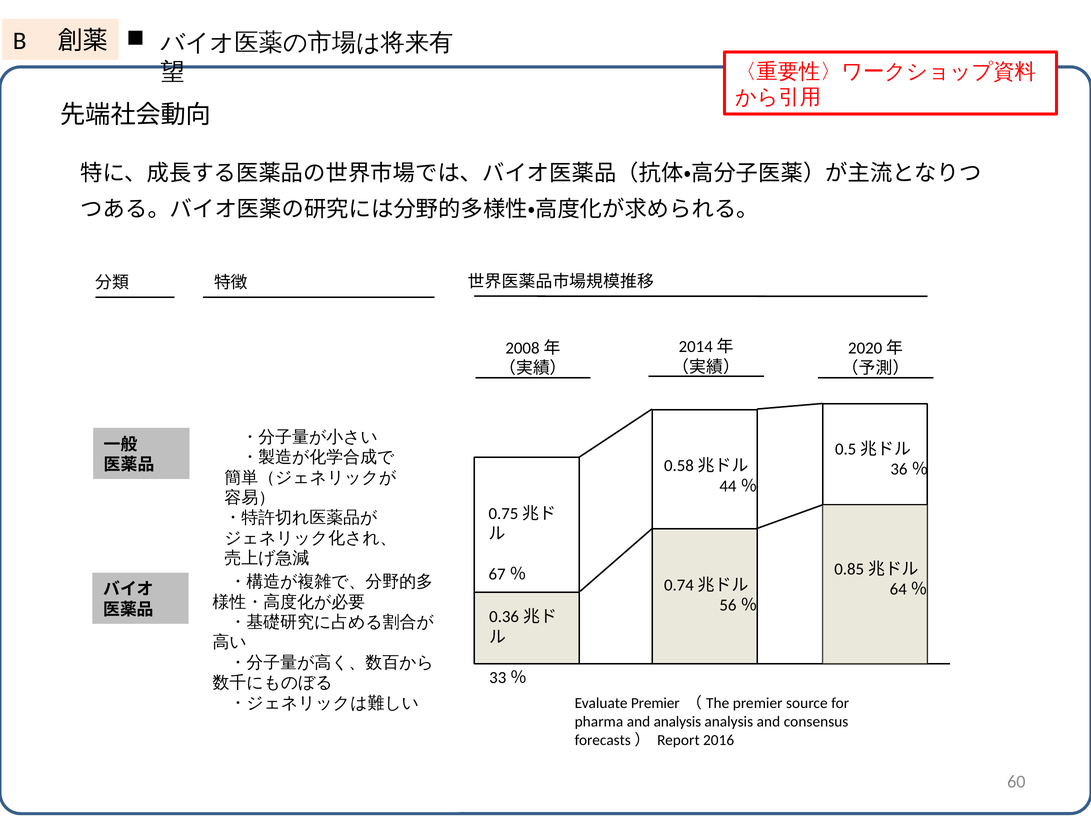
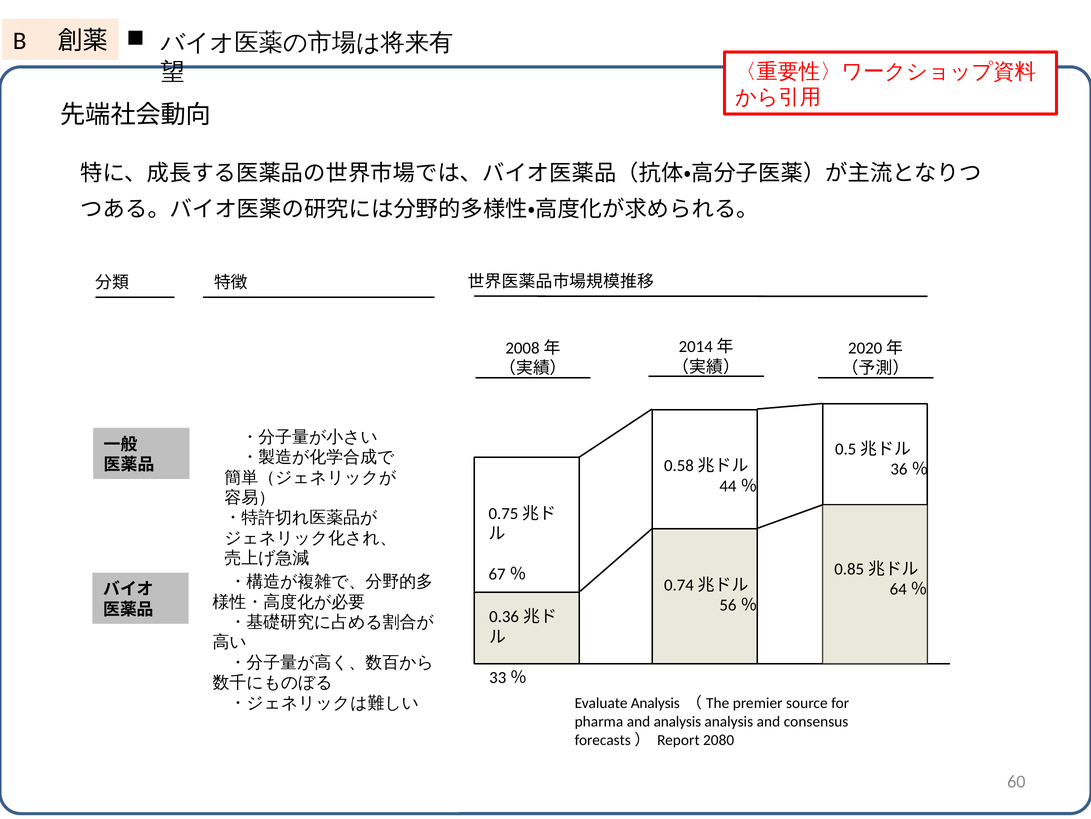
Evaluate Premier: Premier -> Analysis (655, 702)
2016: 2016 -> 2080 (719, 739)
